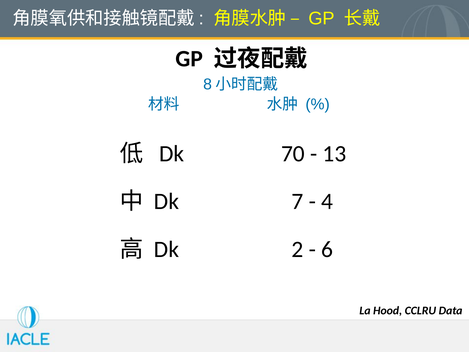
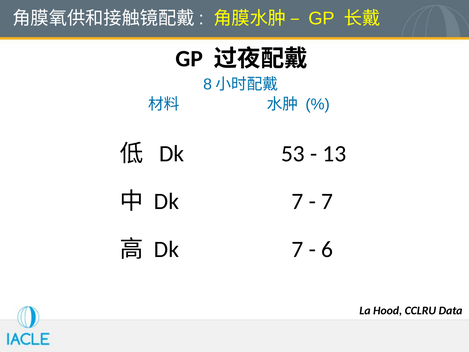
70: 70 -> 53 (293, 154)
4: 4 -> 7 (327, 201)
2: 2 -> 7 (298, 249)
